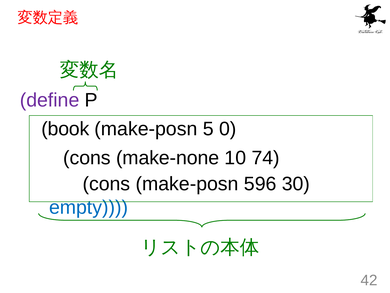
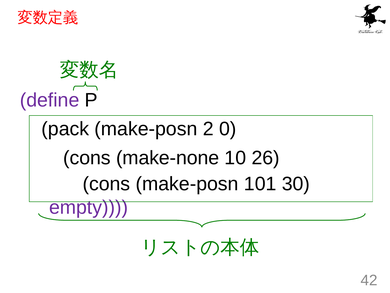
book: book -> pack (65, 129)
5: 5 -> 2 (208, 129)
74: 74 -> 26 (266, 158)
596: 596 -> 101 (260, 184)
empty colour: blue -> purple (89, 207)
